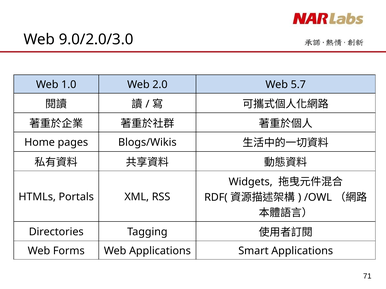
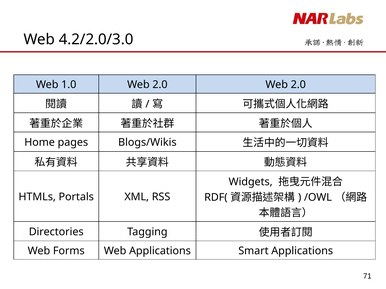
9.0/2.0/3.0: 9.0/2.0/3.0 -> 4.2/2.0/3.0 (96, 39)
2.0 Web 5.7: 5.7 -> 2.0 (298, 85)
